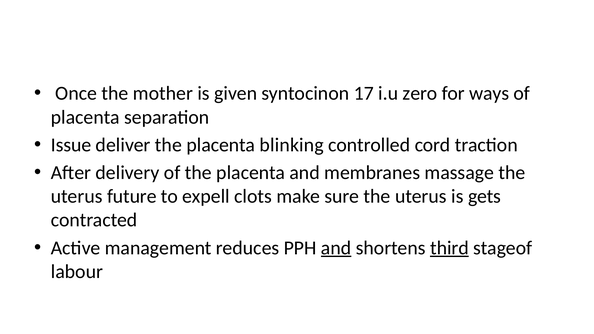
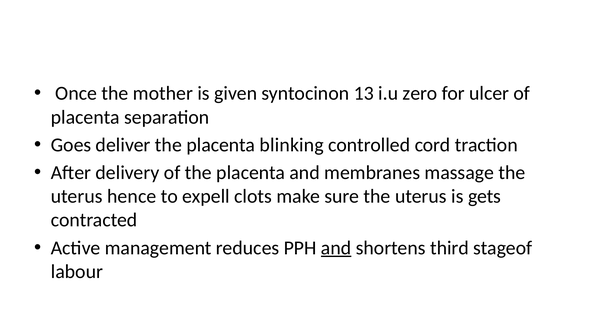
17: 17 -> 13 (364, 93)
ways: ways -> ulcer (489, 93)
Issue: Issue -> Goes (71, 145)
future: future -> hence (132, 196)
third underline: present -> none (449, 248)
